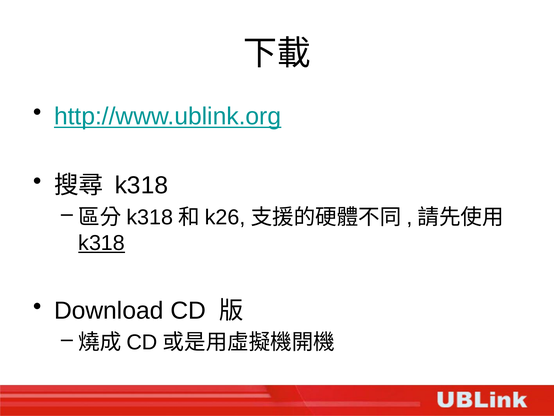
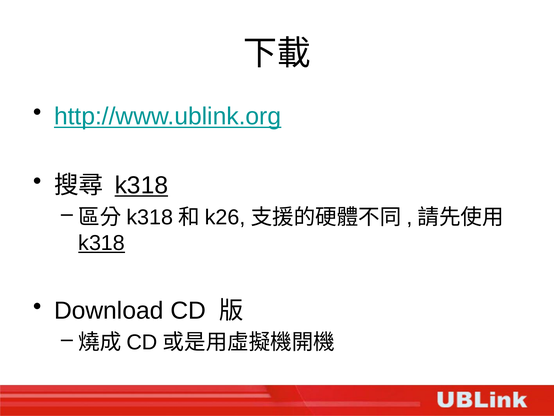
k318 underline: none -> present (141, 185)
